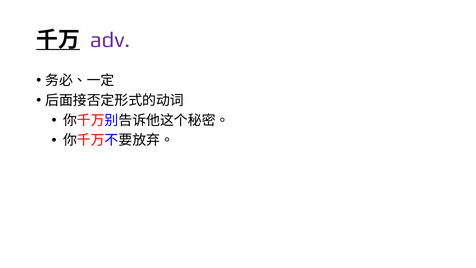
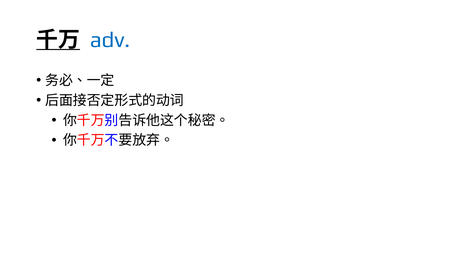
adv colour: purple -> blue (110, 40)
